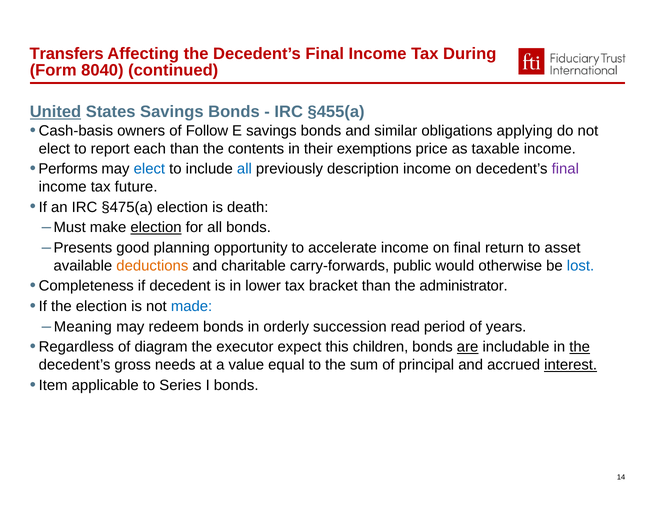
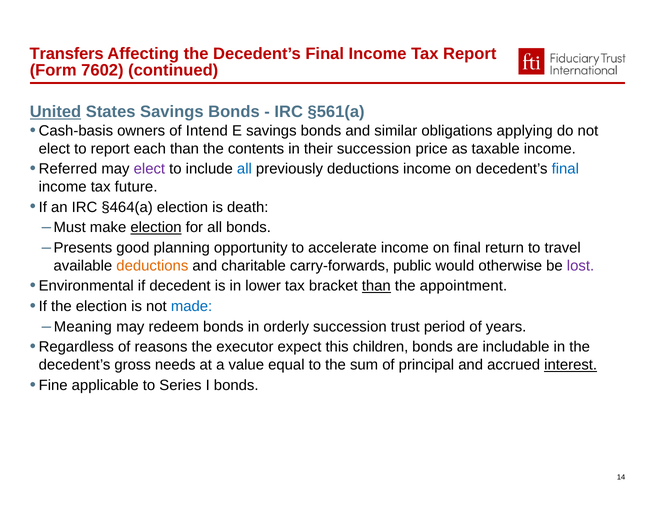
Tax During: During -> Report (470, 54)
8040: 8040 -> 7602 (102, 70)
§455(a: §455(a -> §561(a (336, 112)
Follow: Follow -> Intend (207, 131)
their exemptions: exemptions -> succession (374, 149)
Performs: Performs -> Referred (68, 169)
elect colour: blue -> purple (149, 169)
previously description: description -> deductions (363, 169)
final colour: purple -> blue (565, 169)
§475(a: §475(a -> §464(a (127, 207)
asset: asset -> travel (563, 248)
lost colour: blue -> purple (580, 266)
Completeness: Completeness -> Environmental (86, 286)
than underline: none -> present (376, 286)
administrator: administrator -> appointment (463, 286)
read: read -> trust (405, 327)
diagram: diagram -> reasons (161, 347)
are underline: present -> none (468, 347)
the underline: present -> none (580, 347)
Item: Item -> Fine (53, 385)
